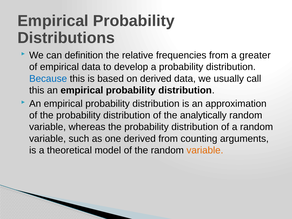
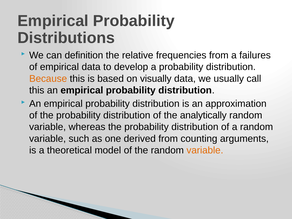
greater: greater -> failures (255, 55)
Because colour: blue -> orange (48, 79)
on derived: derived -> visually (156, 79)
